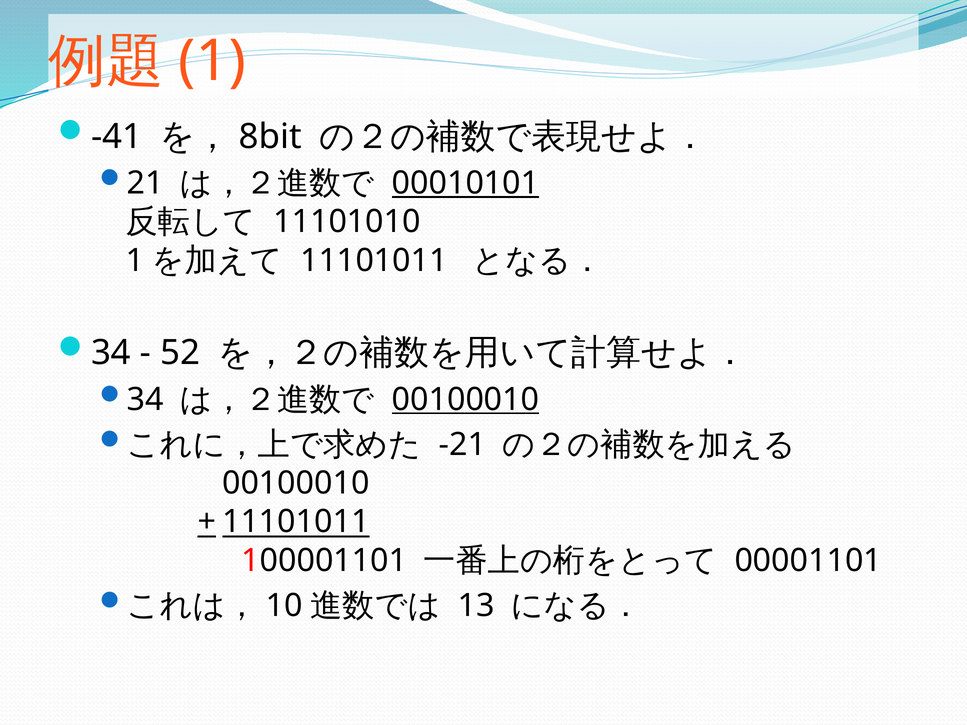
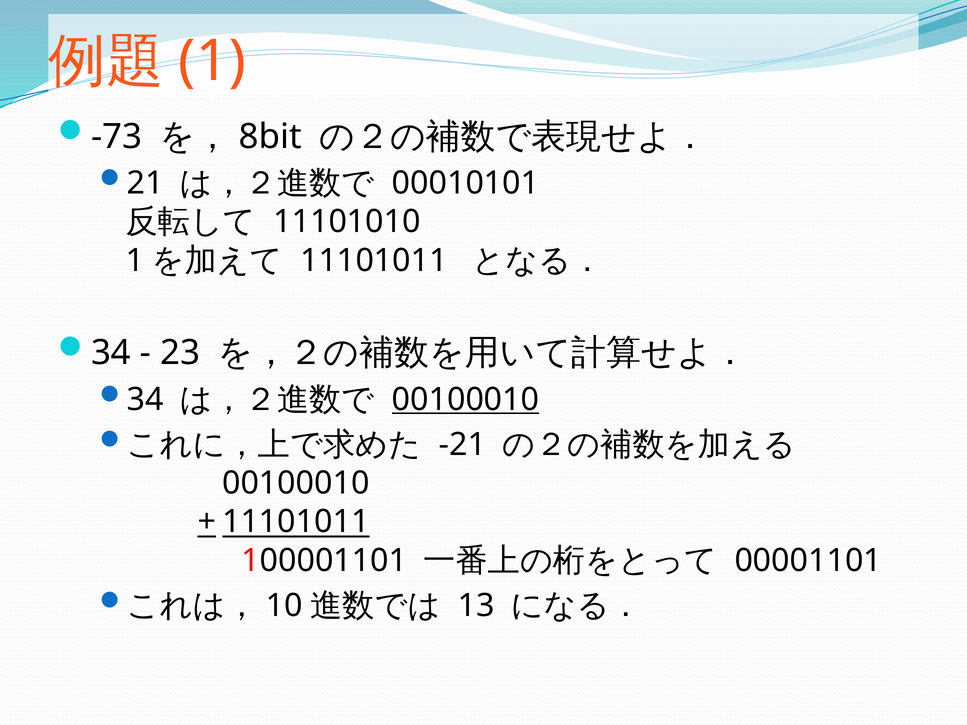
-41: -41 -> -73 (117, 137)
00010101 underline: present -> none (466, 183)
52: 52 -> 23 (180, 353)
